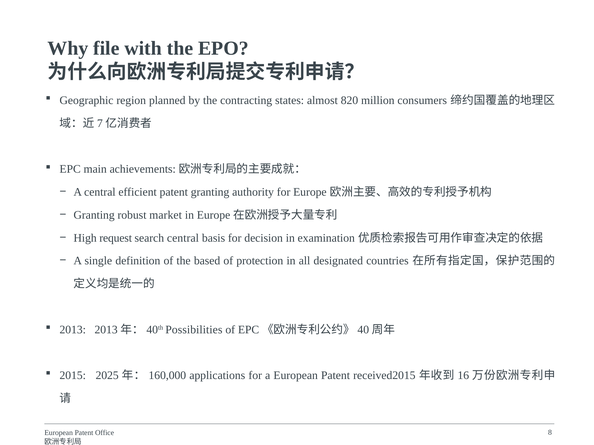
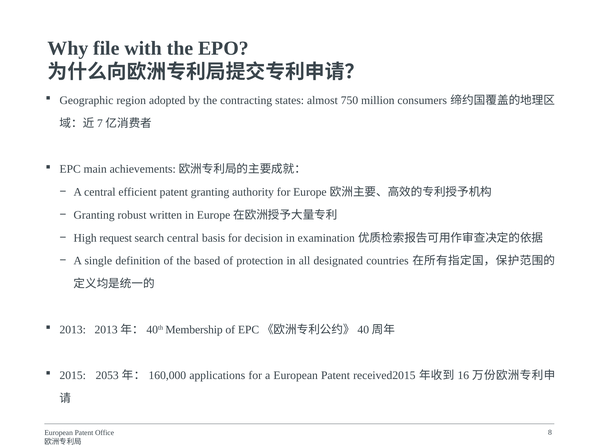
planned: planned -> adopted (167, 100)
820: 820 -> 750 (349, 100)
market: market -> written (166, 215)
Possibilities: Possibilities -> Membership (194, 330)
2025: 2025 -> 2053 (107, 376)
